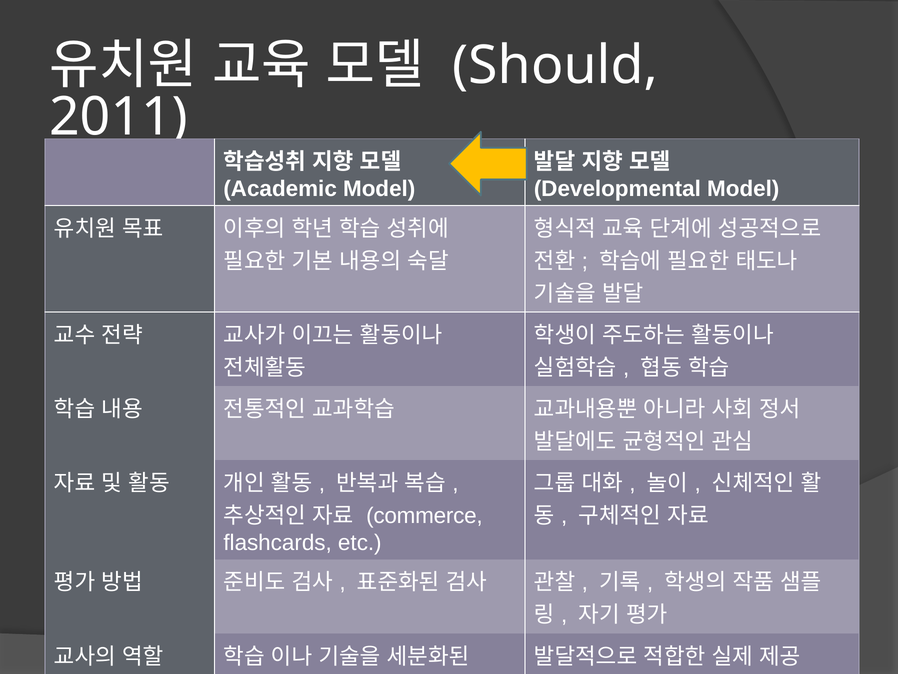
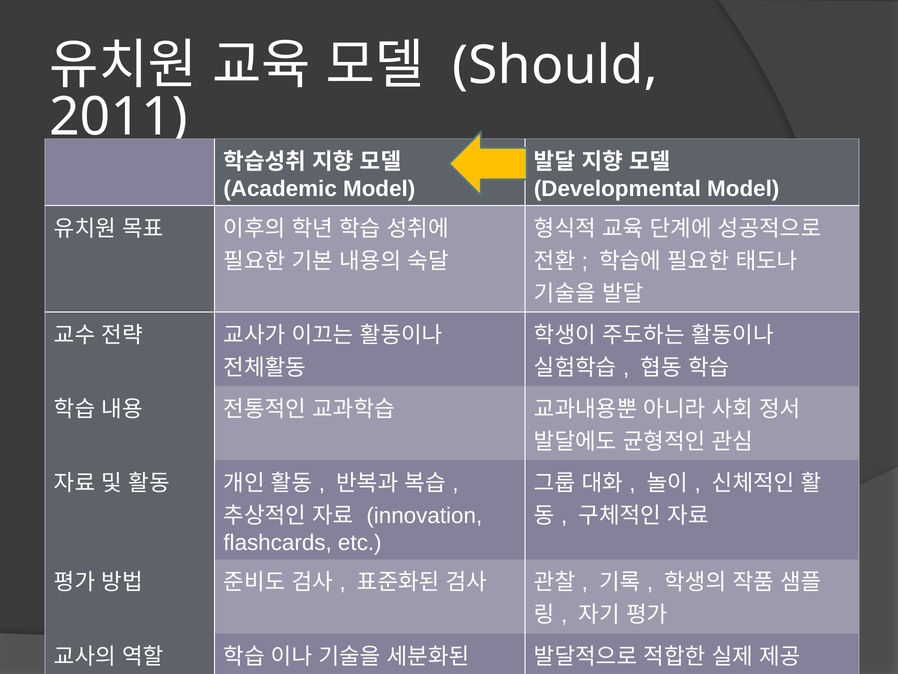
commerce: commerce -> innovation (424, 515)
